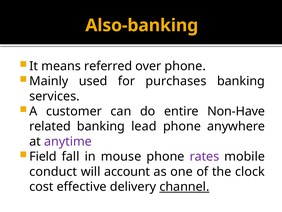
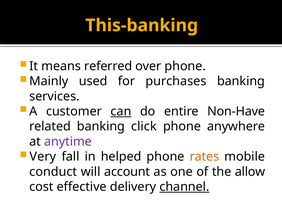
Also-banking: Also-banking -> This-banking (142, 25)
can underline: none -> present (121, 111)
lead: lead -> click (144, 126)
Field: Field -> Very (43, 156)
mouse: mouse -> helped (121, 156)
rates colour: purple -> orange (204, 156)
clock: clock -> allow (250, 171)
